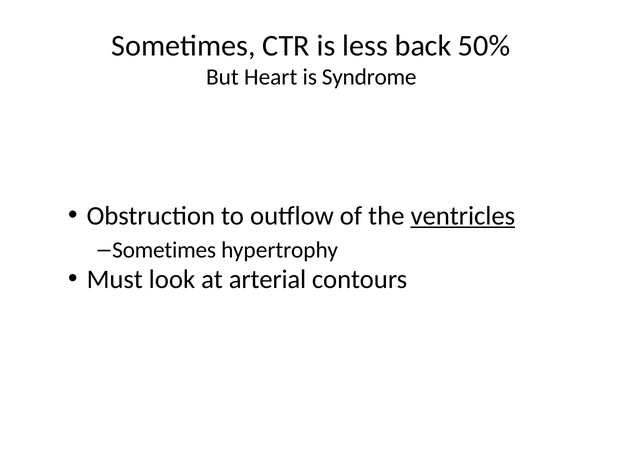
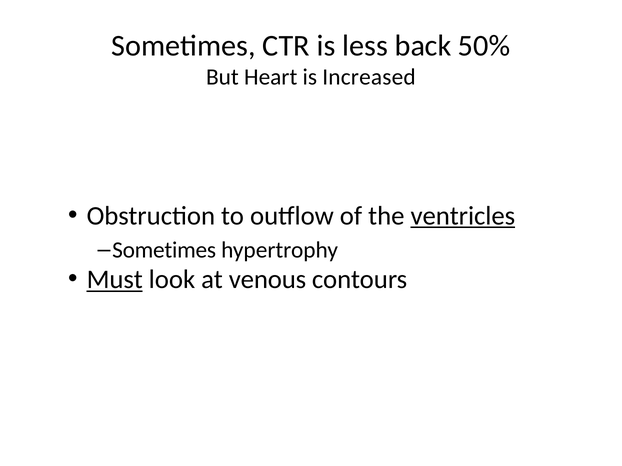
Syndrome: Syndrome -> Increased (369, 77)
Must underline: none -> present (115, 280)
arterial: arterial -> venous (267, 280)
